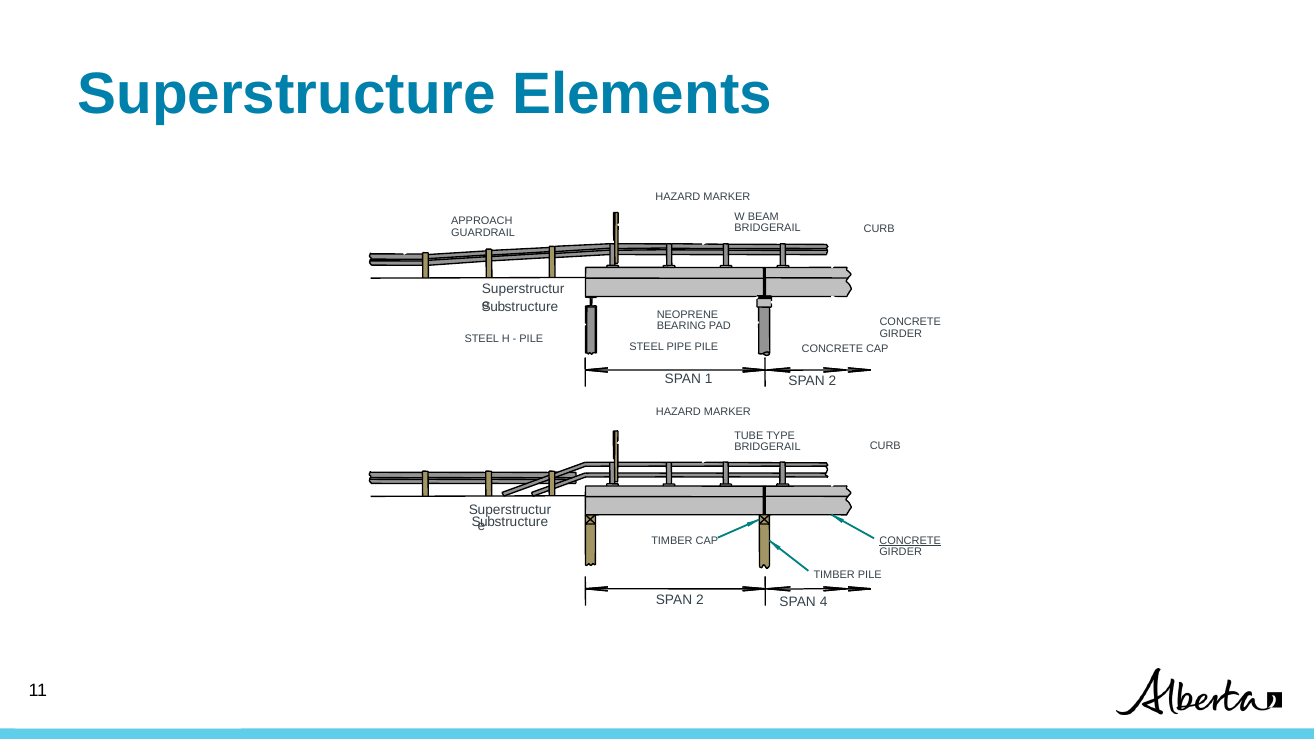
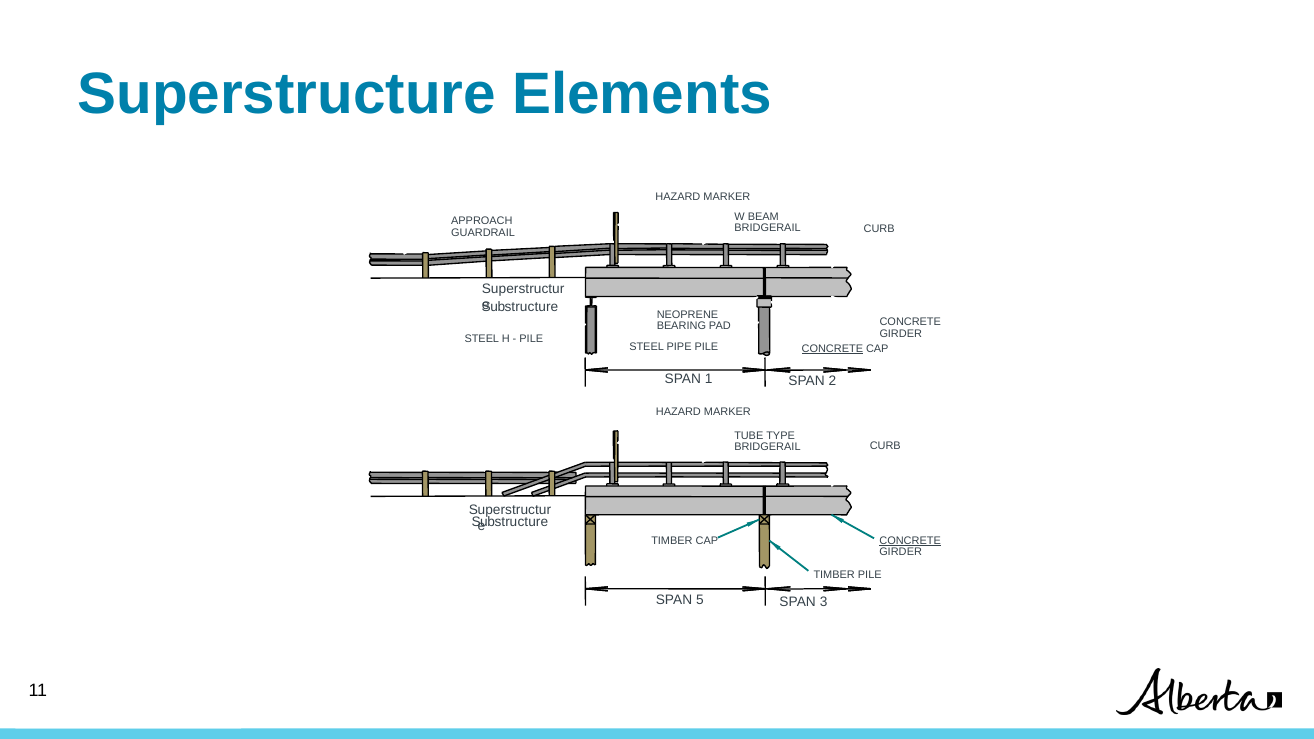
CONCRETE underline: none -> present (832, 348)
2: 2 -> 5 (700, 601)
4: 4 -> 3 (824, 603)
